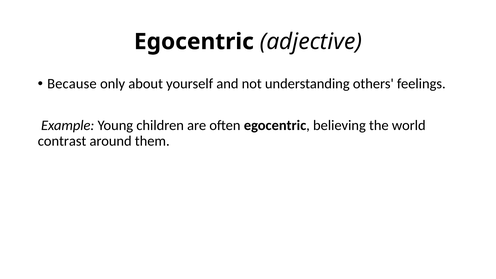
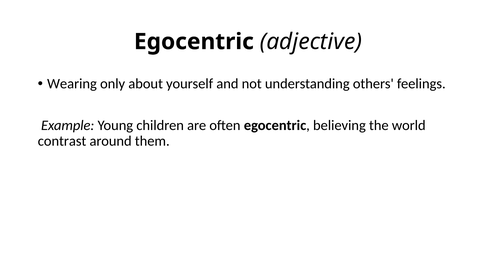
Because: Because -> Wearing (72, 84)
